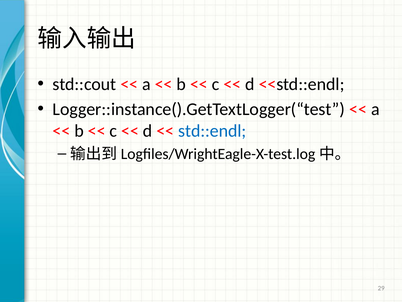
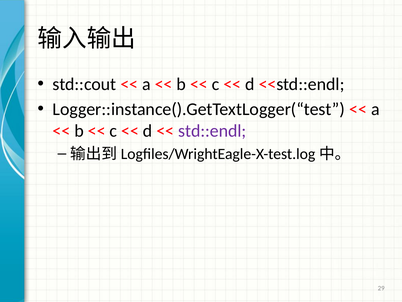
std::endl colour: blue -> purple (212, 131)
